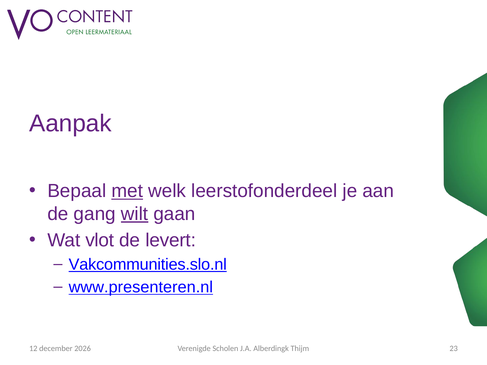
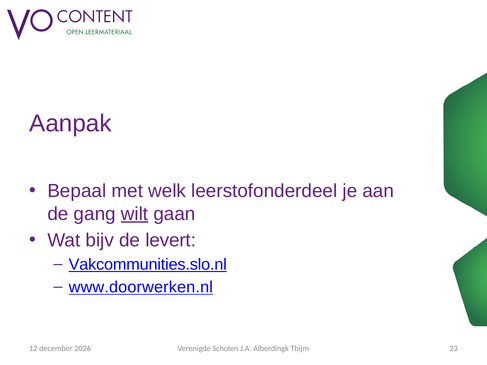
met underline: present -> none (127, 191)
vlot: vlot -> bijv (100, 240)
www.presenteren.nl: www.presenteren.nl -> www.doorwerken.nl (141, 287)
